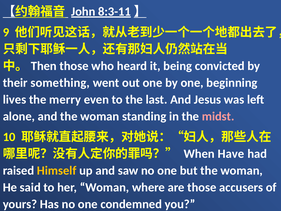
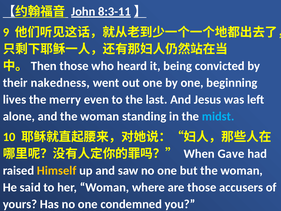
something: something -> nakedness (60, 83)
midst colour: pink -> light blue (218, 116)
Have: Have -> Gave (231, 154)
